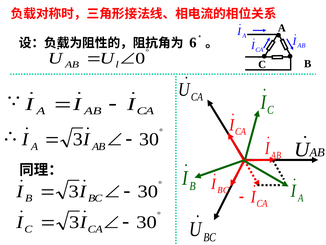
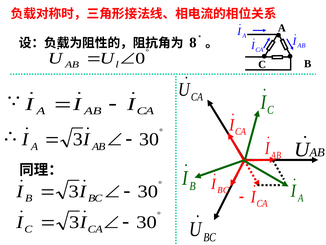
6: 6 -> 8 (193, 43)
